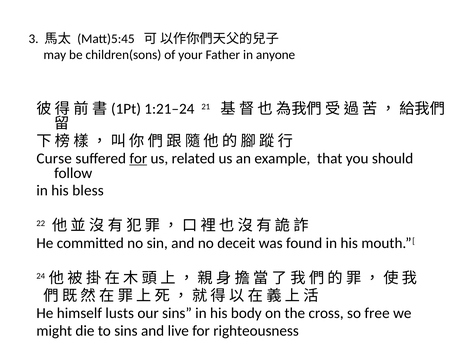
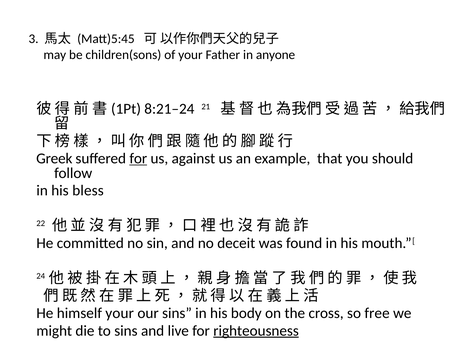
1:21–24: 1:21–24 -> 8:21–24 (169, 109)
Curse: Curse -> Greek (54, 159)
related: related -> against (193, 159)
himself lusts: lusts -> your (120, 313)
righteousness underline: none -> present (256, 331)
